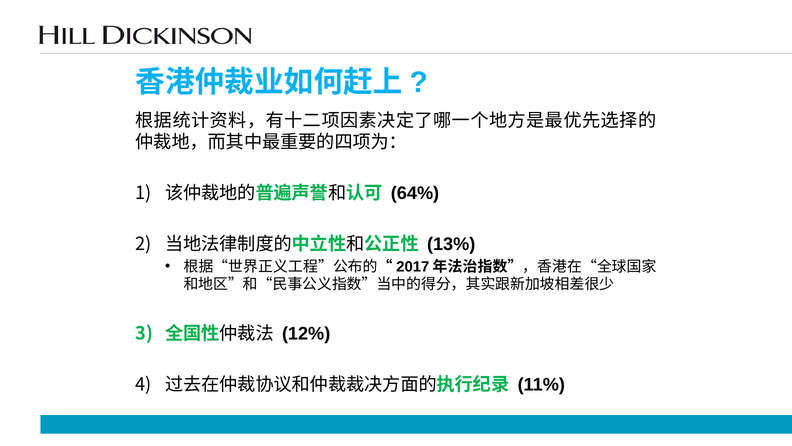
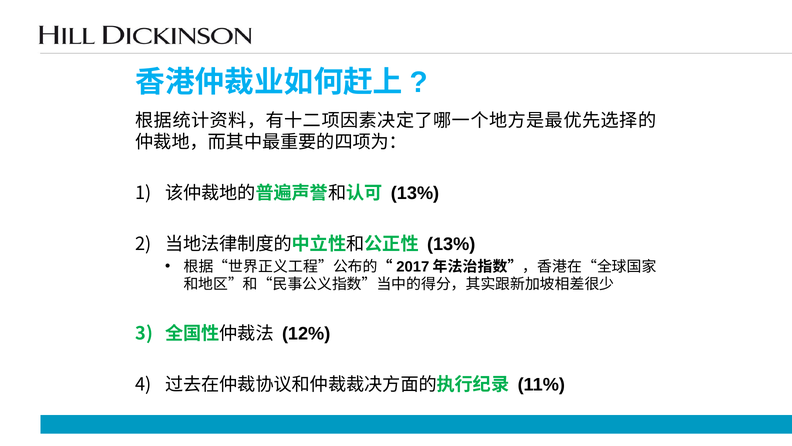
64%: 64% -> 13% (415, 193)
